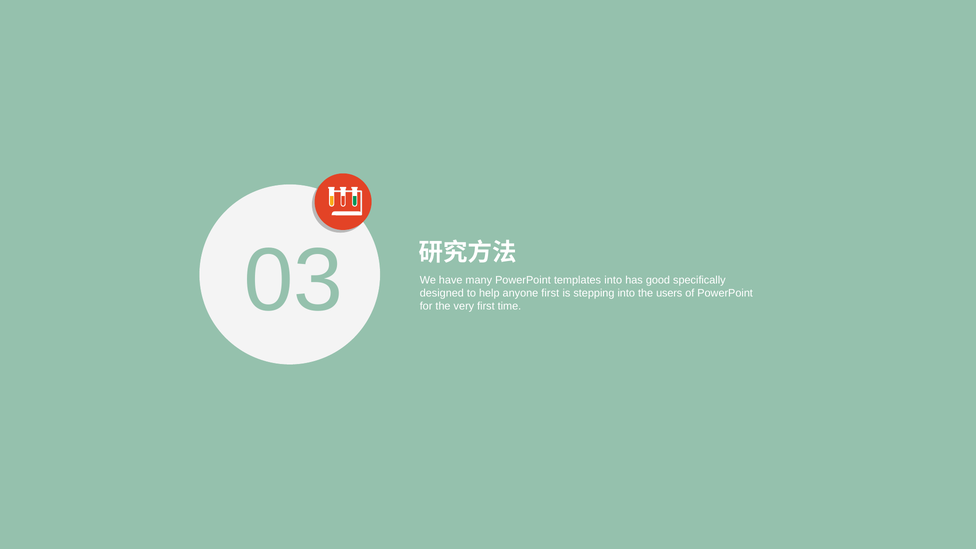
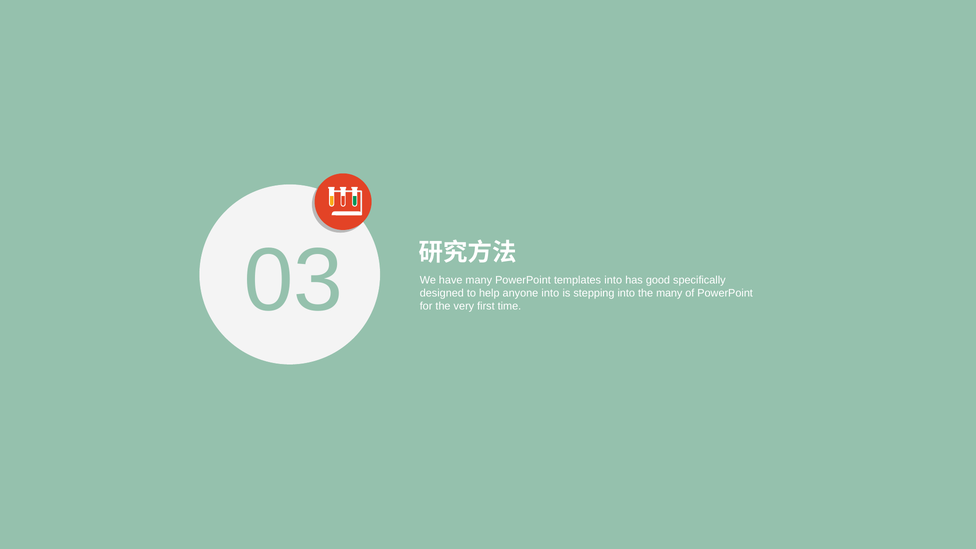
anyone first: first -> into (550, 293)
the users: users -> many (669, 293)
